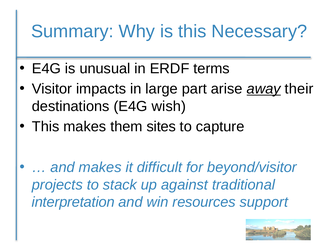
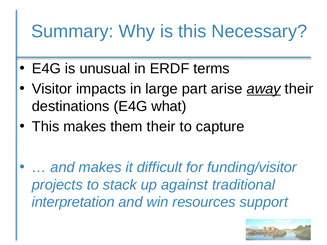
wish: wish -> what (169, 106)
them sites: sites -> their (161, 127)
beyond/visitor: beyond/visitor -> funding/visitor (252, 167)
